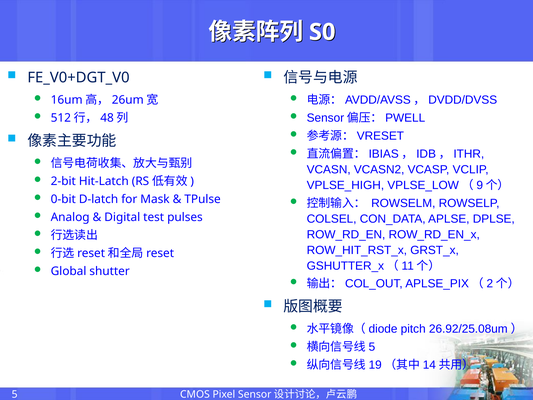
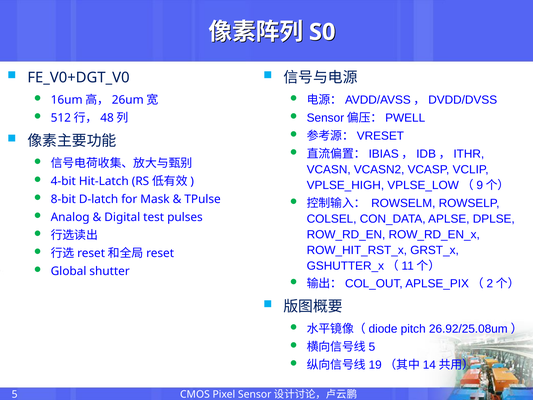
2-bit: 2-bit -> 4-bit (63, 181)
0-bit: 0-bit -> 8-bit (63, 199)
